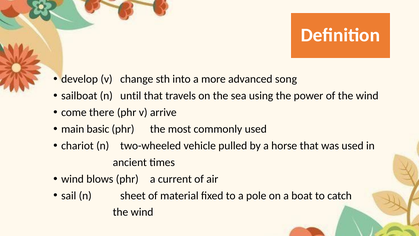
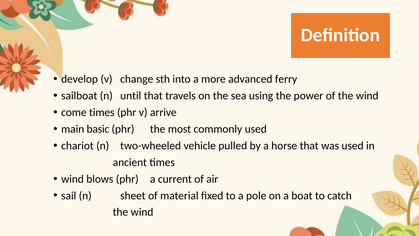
song: song -> ferry (286, 79)
come there: there -> times (102, 112)
